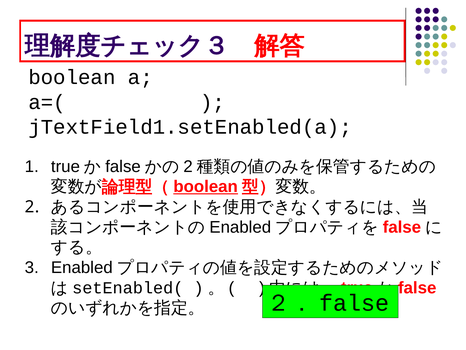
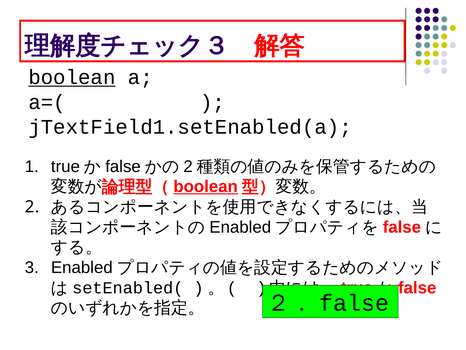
boolean underline: none -> present (72, 77)
